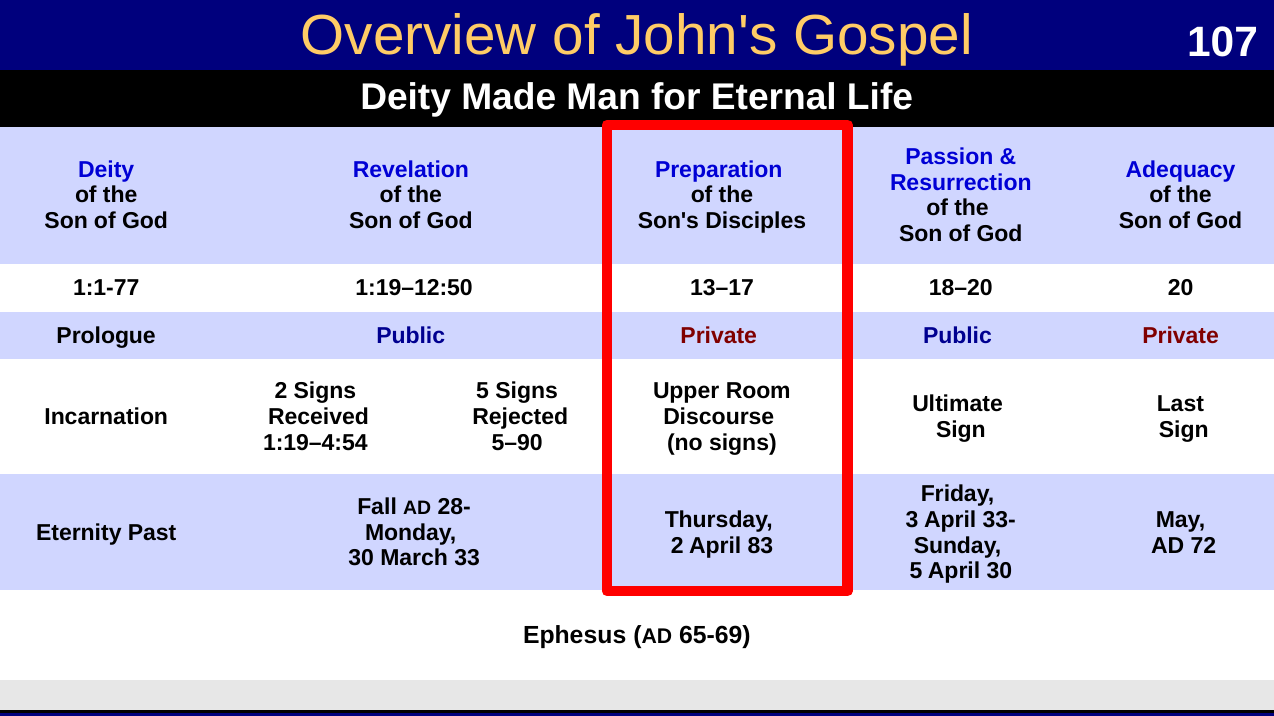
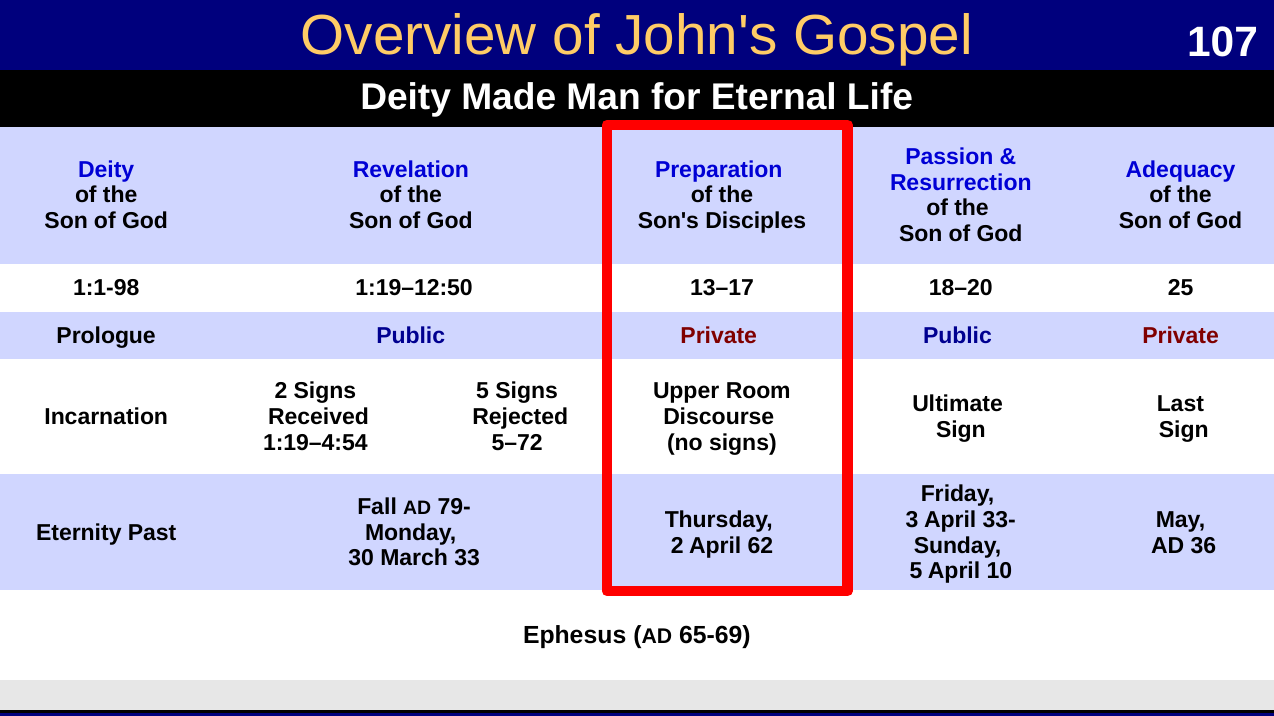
1:1-77: 1:1-77 -> 1:1-98 (106, 288)
20: 20 -> 25 (1181, 288)
5–90: 5–90 -> 5–72 (517, 443)
28-: 28- -> 79- (454, 507)
83: 83 -> 62 (760, 546)
72: 72 -> 36 (1203, 546)
April 30: 30 -> 10 (999, 572)
